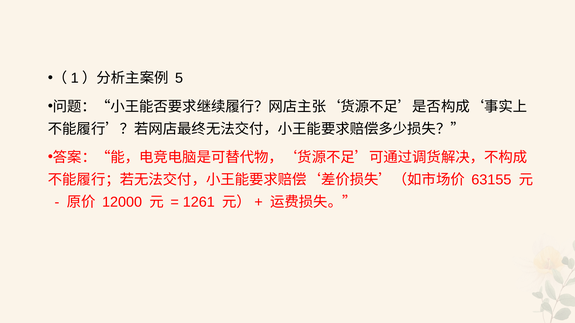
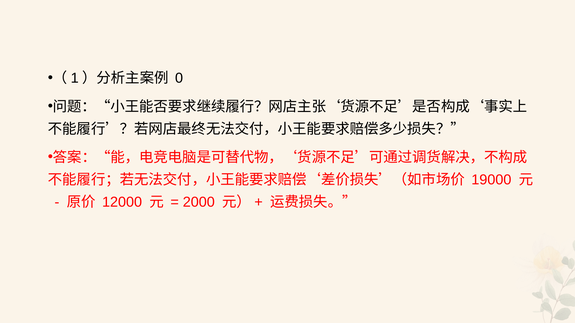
5: 5 -> 0 (179, 78)
63155: 63155 -> 19000 (491, 180)
1261: 1261 -> 2000 (199, 202)
